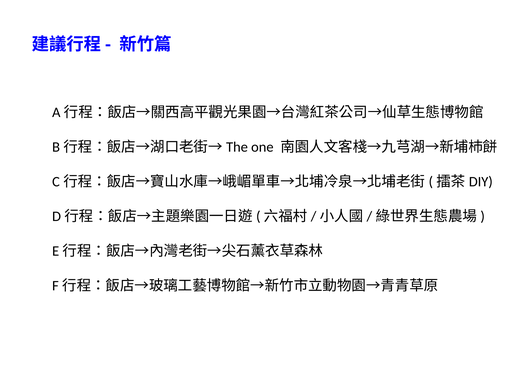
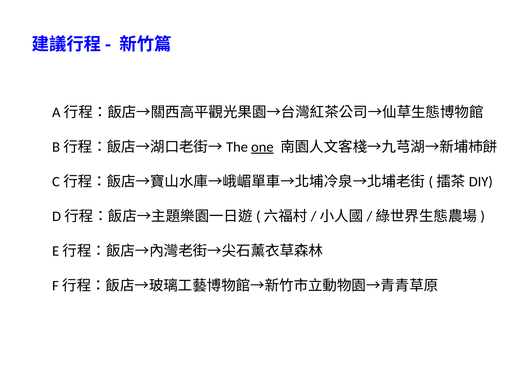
one underline: none -> present (262, 147)
